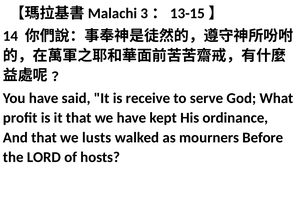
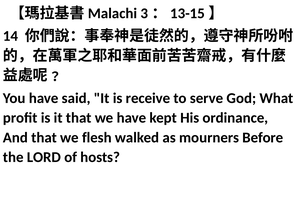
lusts: lusts -> flesh (97, 137)
